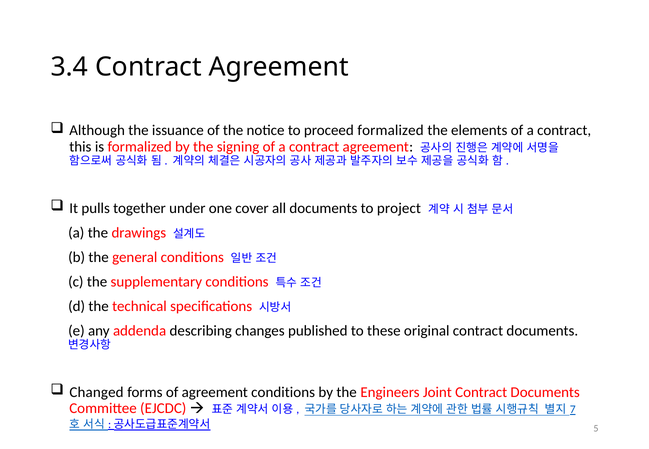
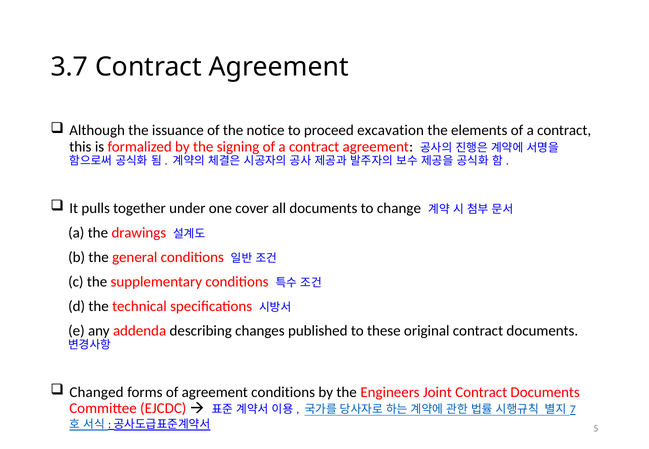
3.4: 3.4 -> 3.7 (69, 67)
proceed formalized: formalized -> excavation (391, 131)
project: project -> change (399, 208)
